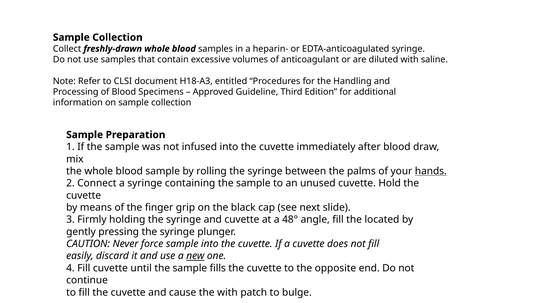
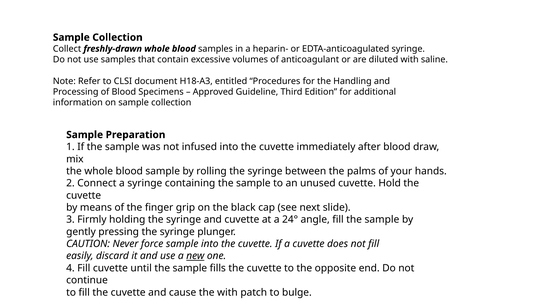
hands underline: present -> none (431, 171)
48°: 48° -> 24° (290, 220)
fill the located: located -> sample (382, 220)
